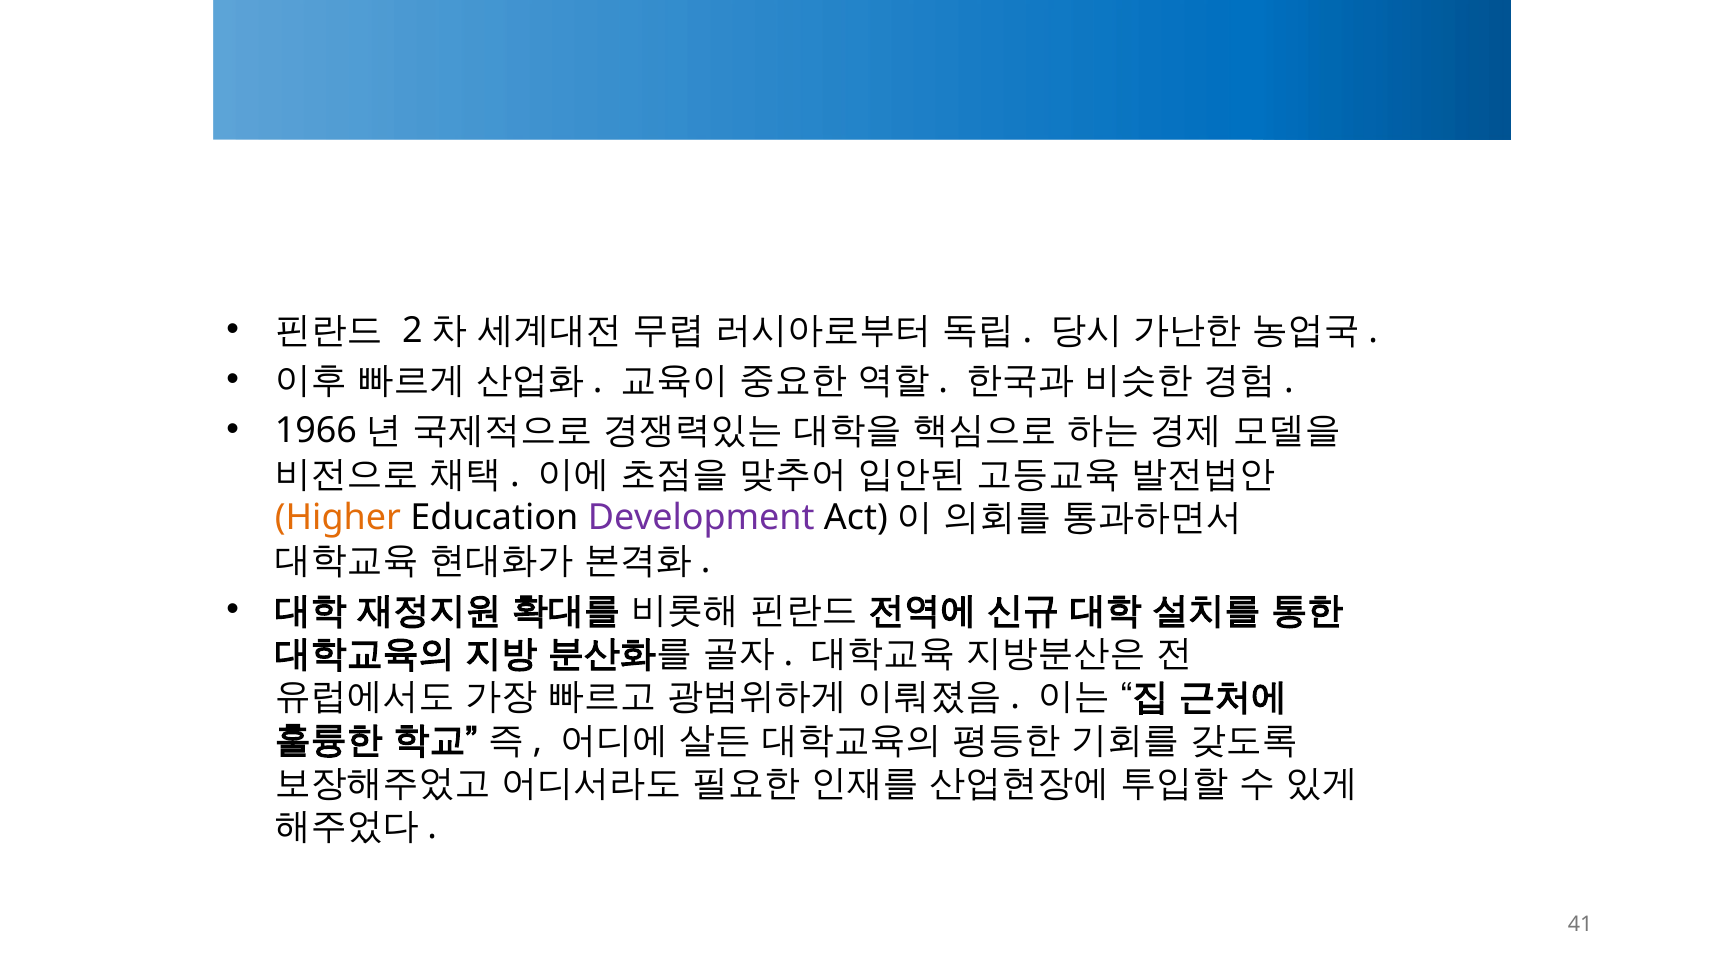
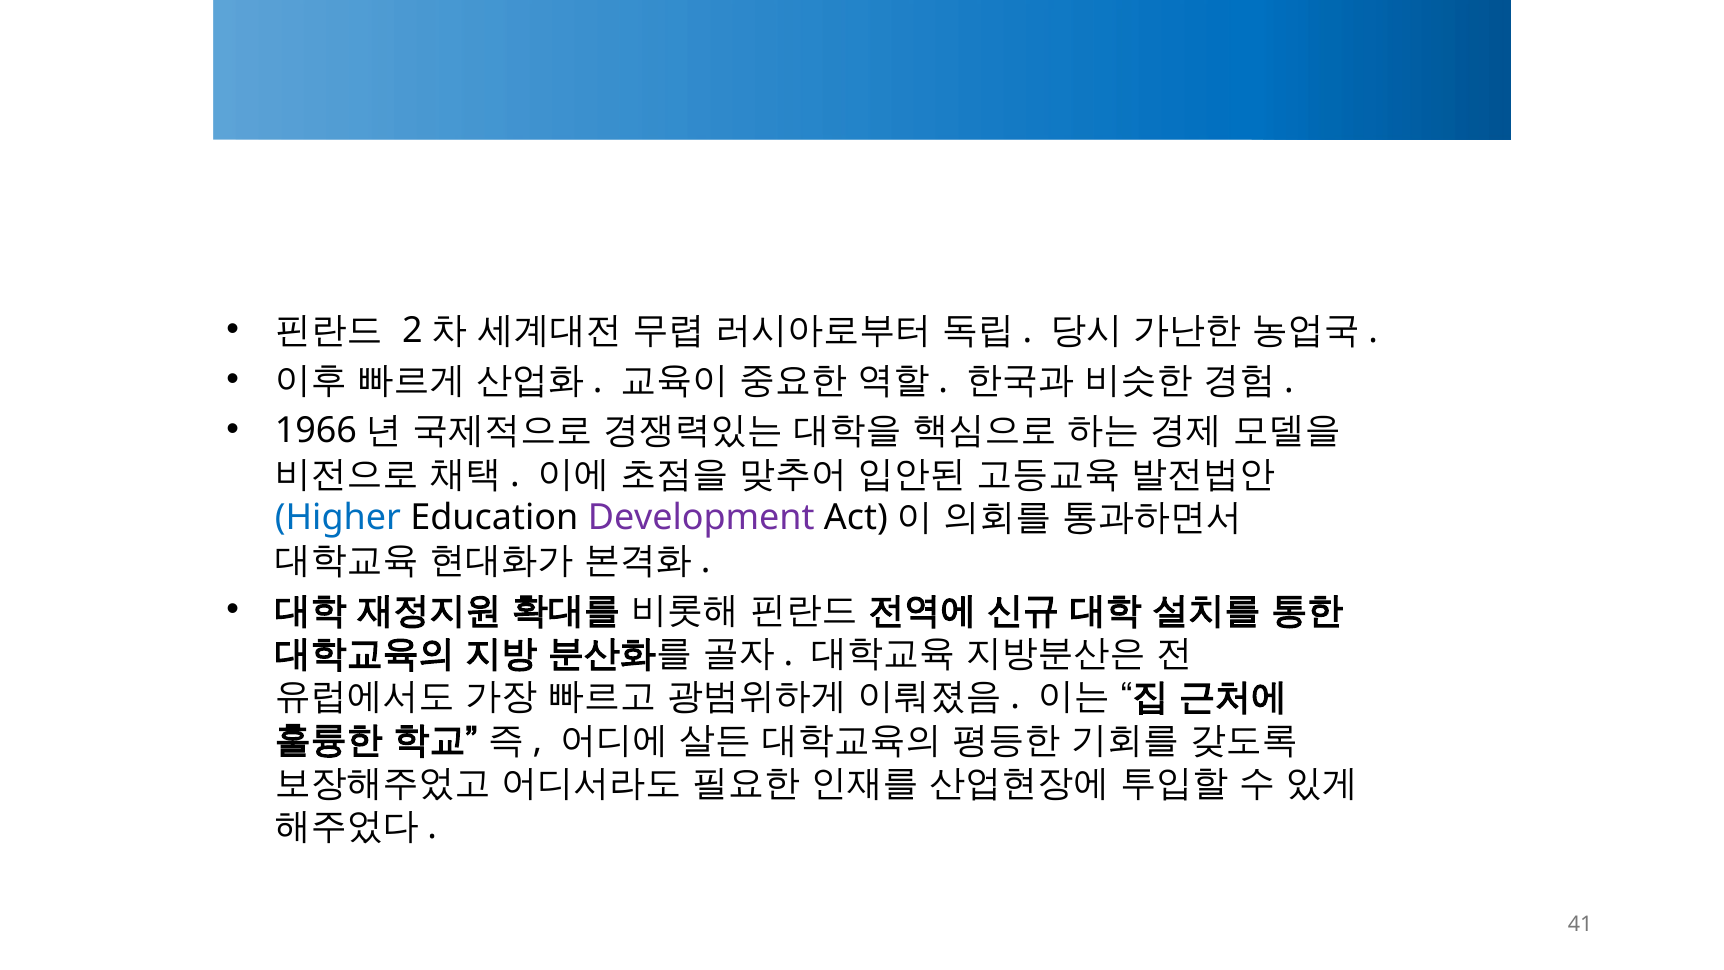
Higher colour: orange -> blue (338, 517)
